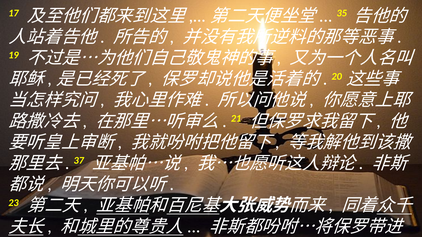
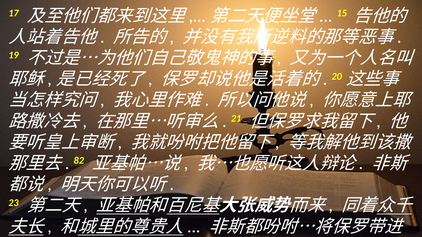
35: 35 -> 15 (342, 13)
37: 37 -> 82 (79, 161)
